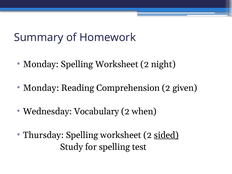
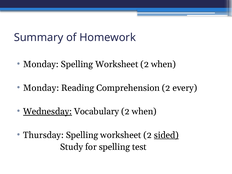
Worksheet 2 night: night -> when (163, 64)
given: given -> every (185, 88)
Wednesday underline: none -> present (48, 111)
